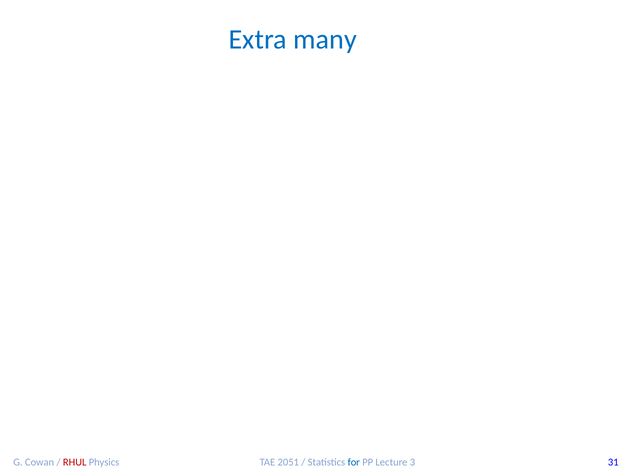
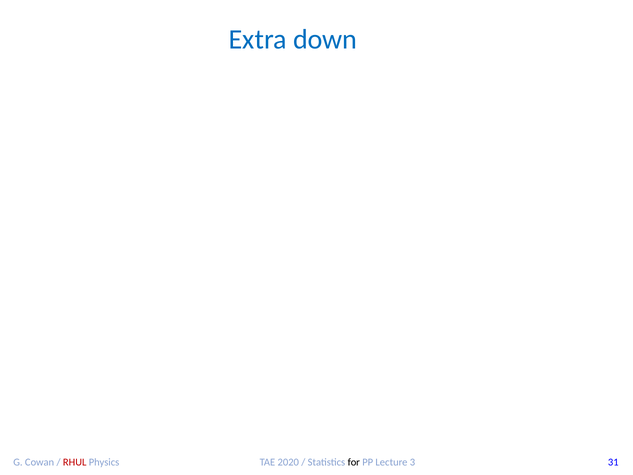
many: many -> down (325, 39)
2051: 2051 -> 2020 (288, 462)
for colour: blue -> black (354, 462)
